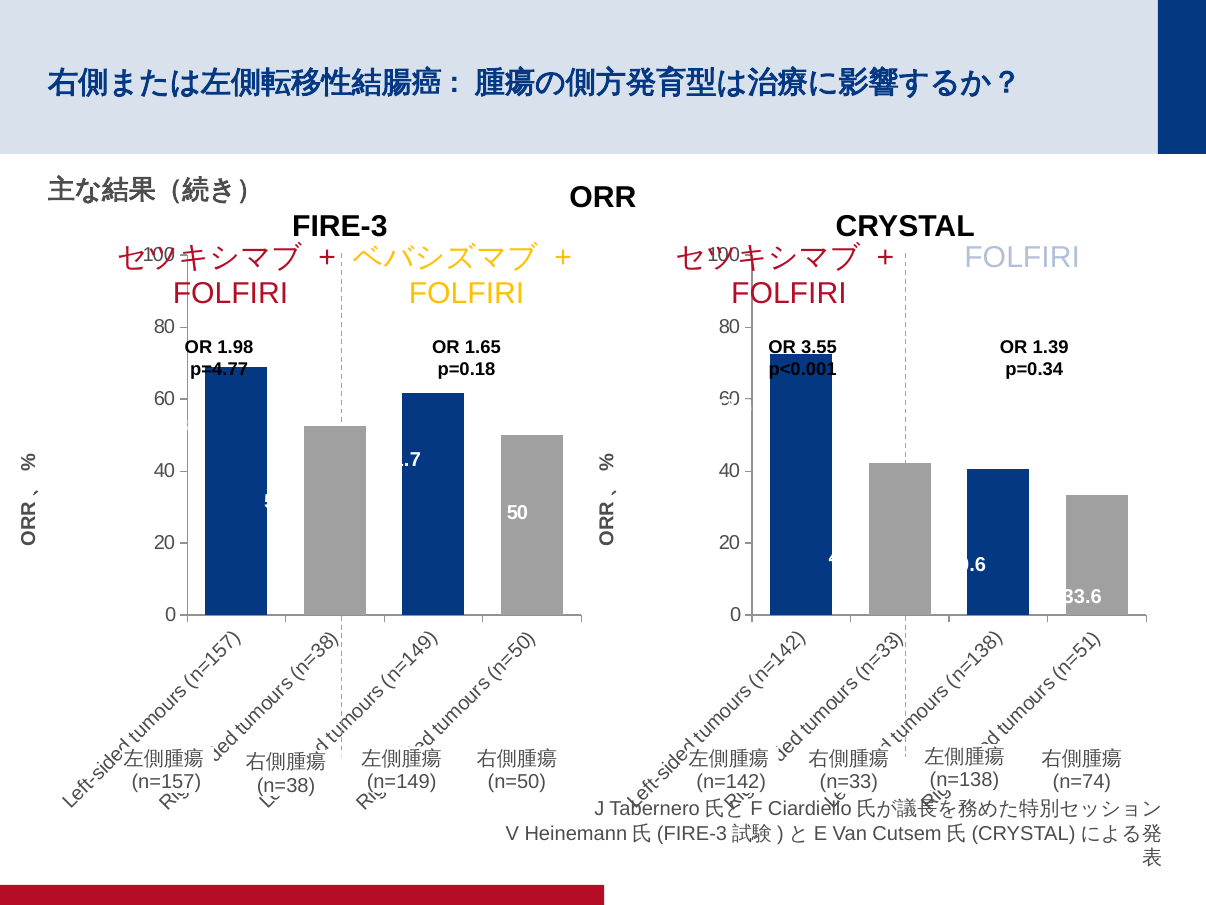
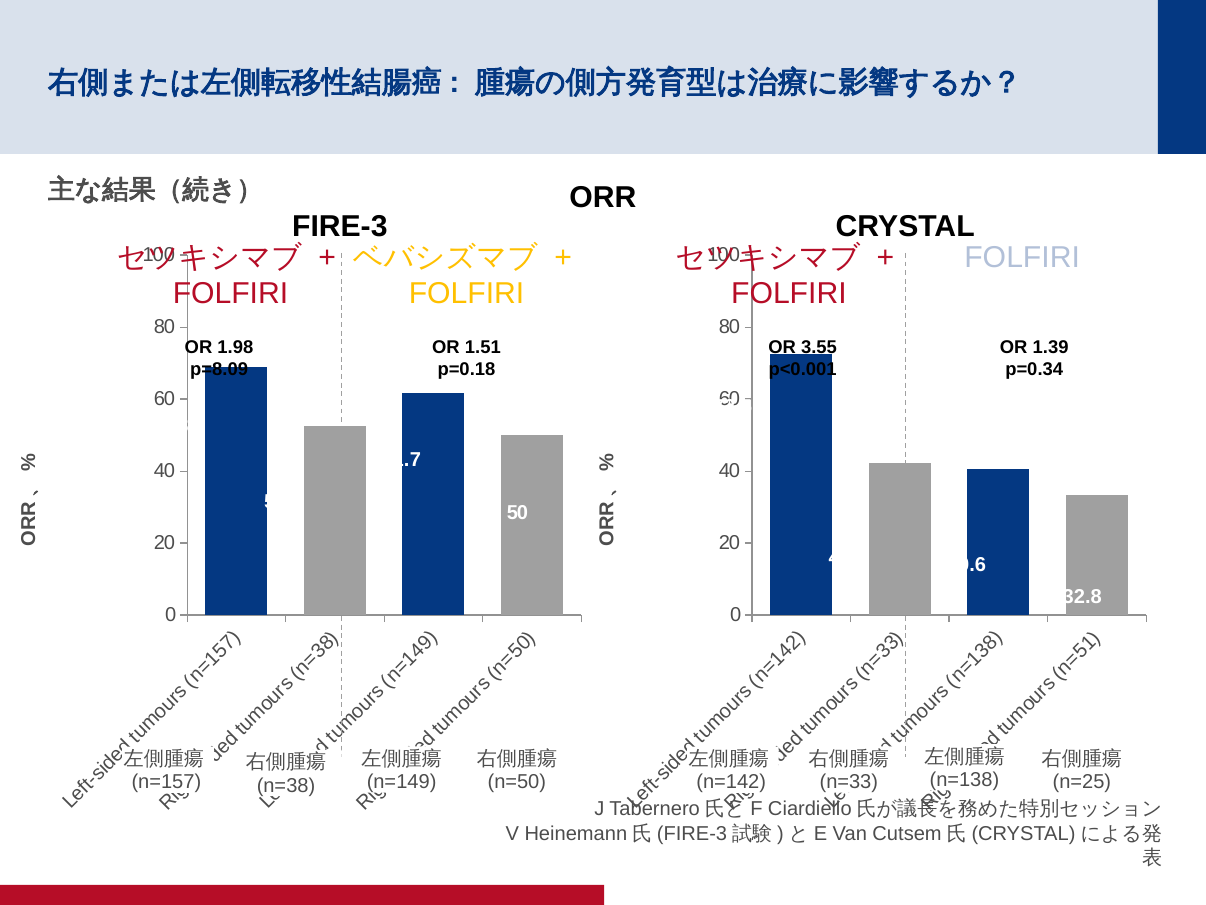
1.65: 1.65 -> 1.51 (483, 347)
p=4.77: p=4.77 -> p=8.09 (219, 369)
33.6: 33.6 -> 32.8 (1082, 597)
n=74: n=74 -> n=25 (1082, 782)
